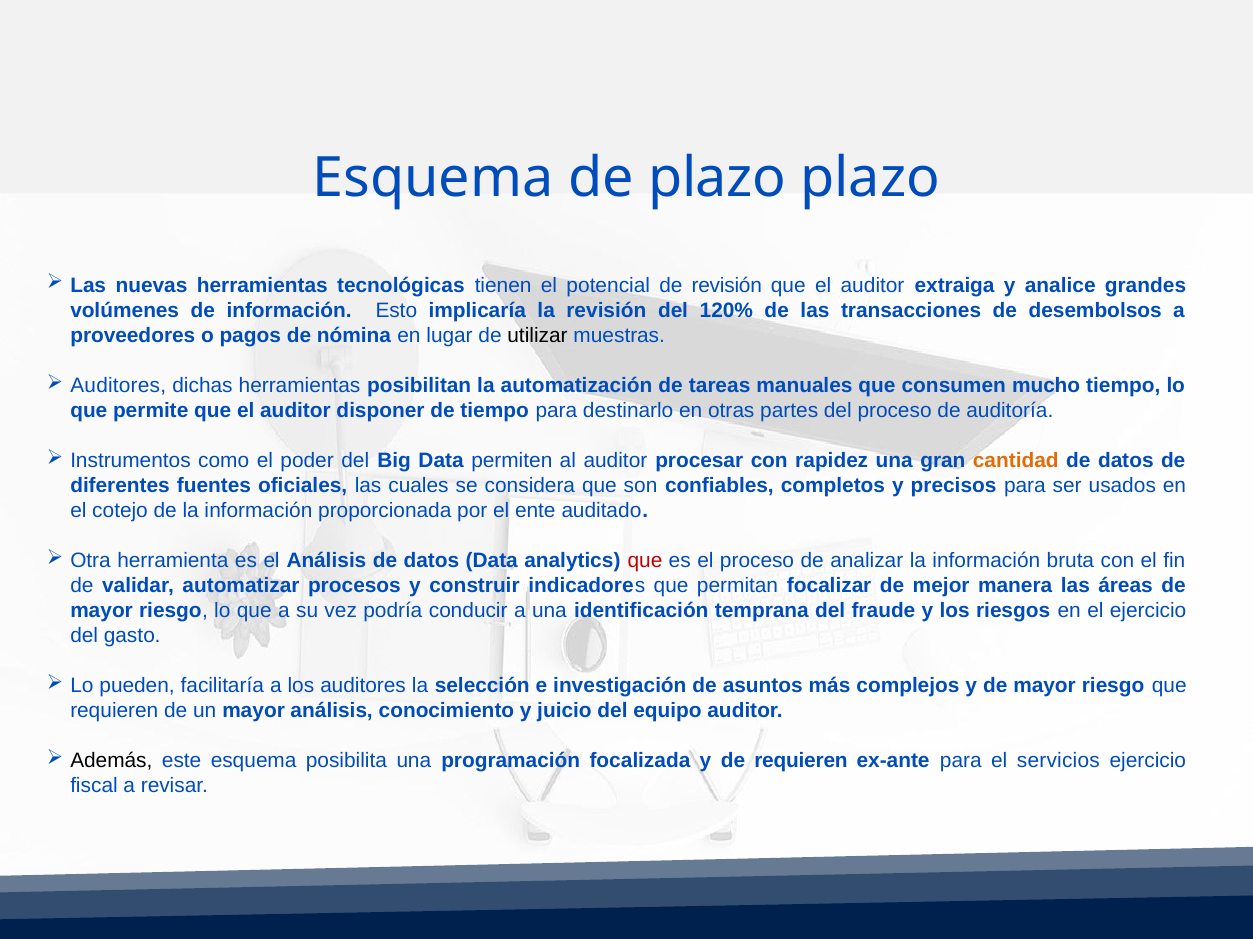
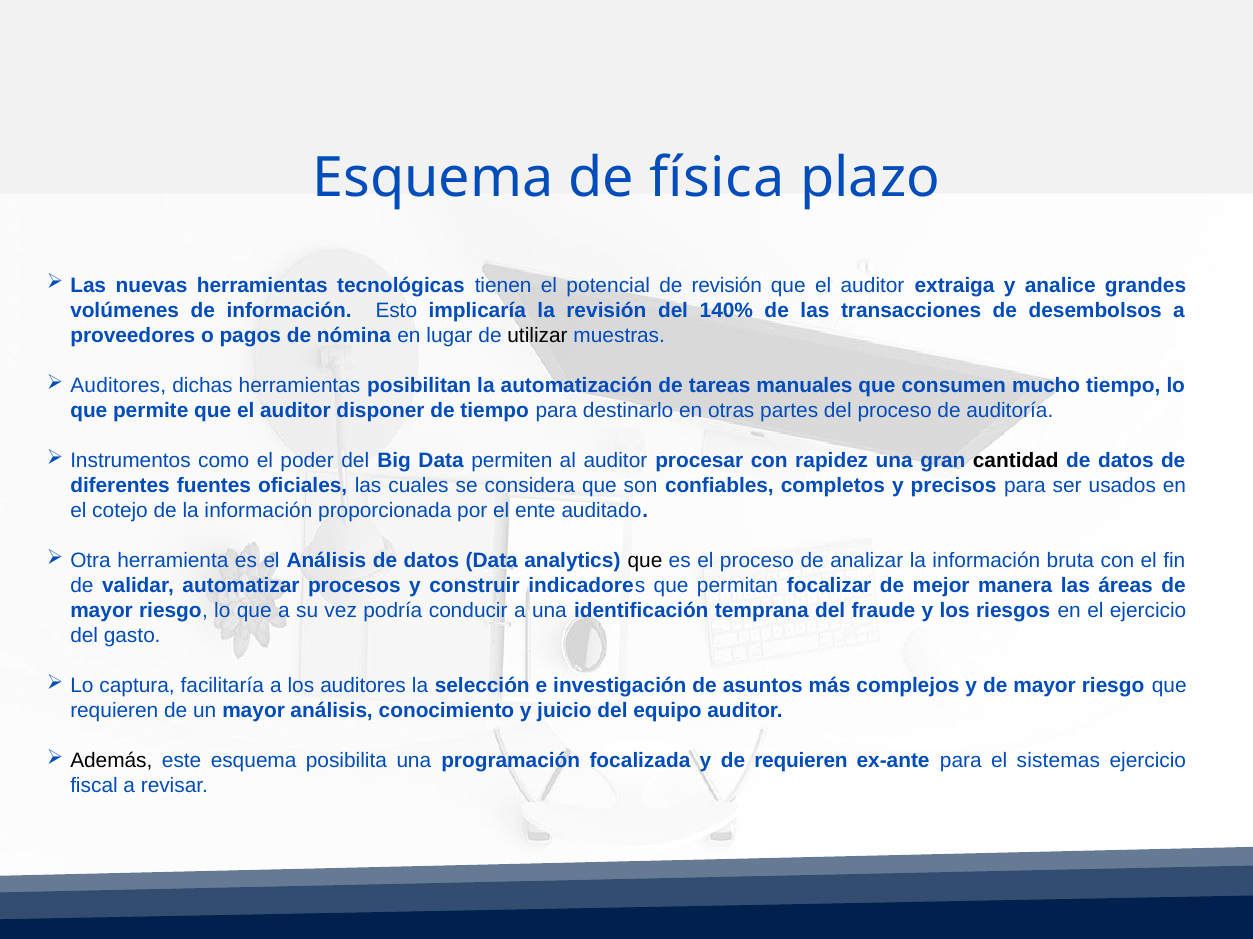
de plazo: plazo -> física (717, 178)
120%: 120% -> 140% (726, 311)
cantidad colour: orange -> black (1016, 461)
que colour: red -> black (645, 561)
pueden: pueden -> captura (137, 687)
servicios: servicios -> sistemas (1058, 762)
